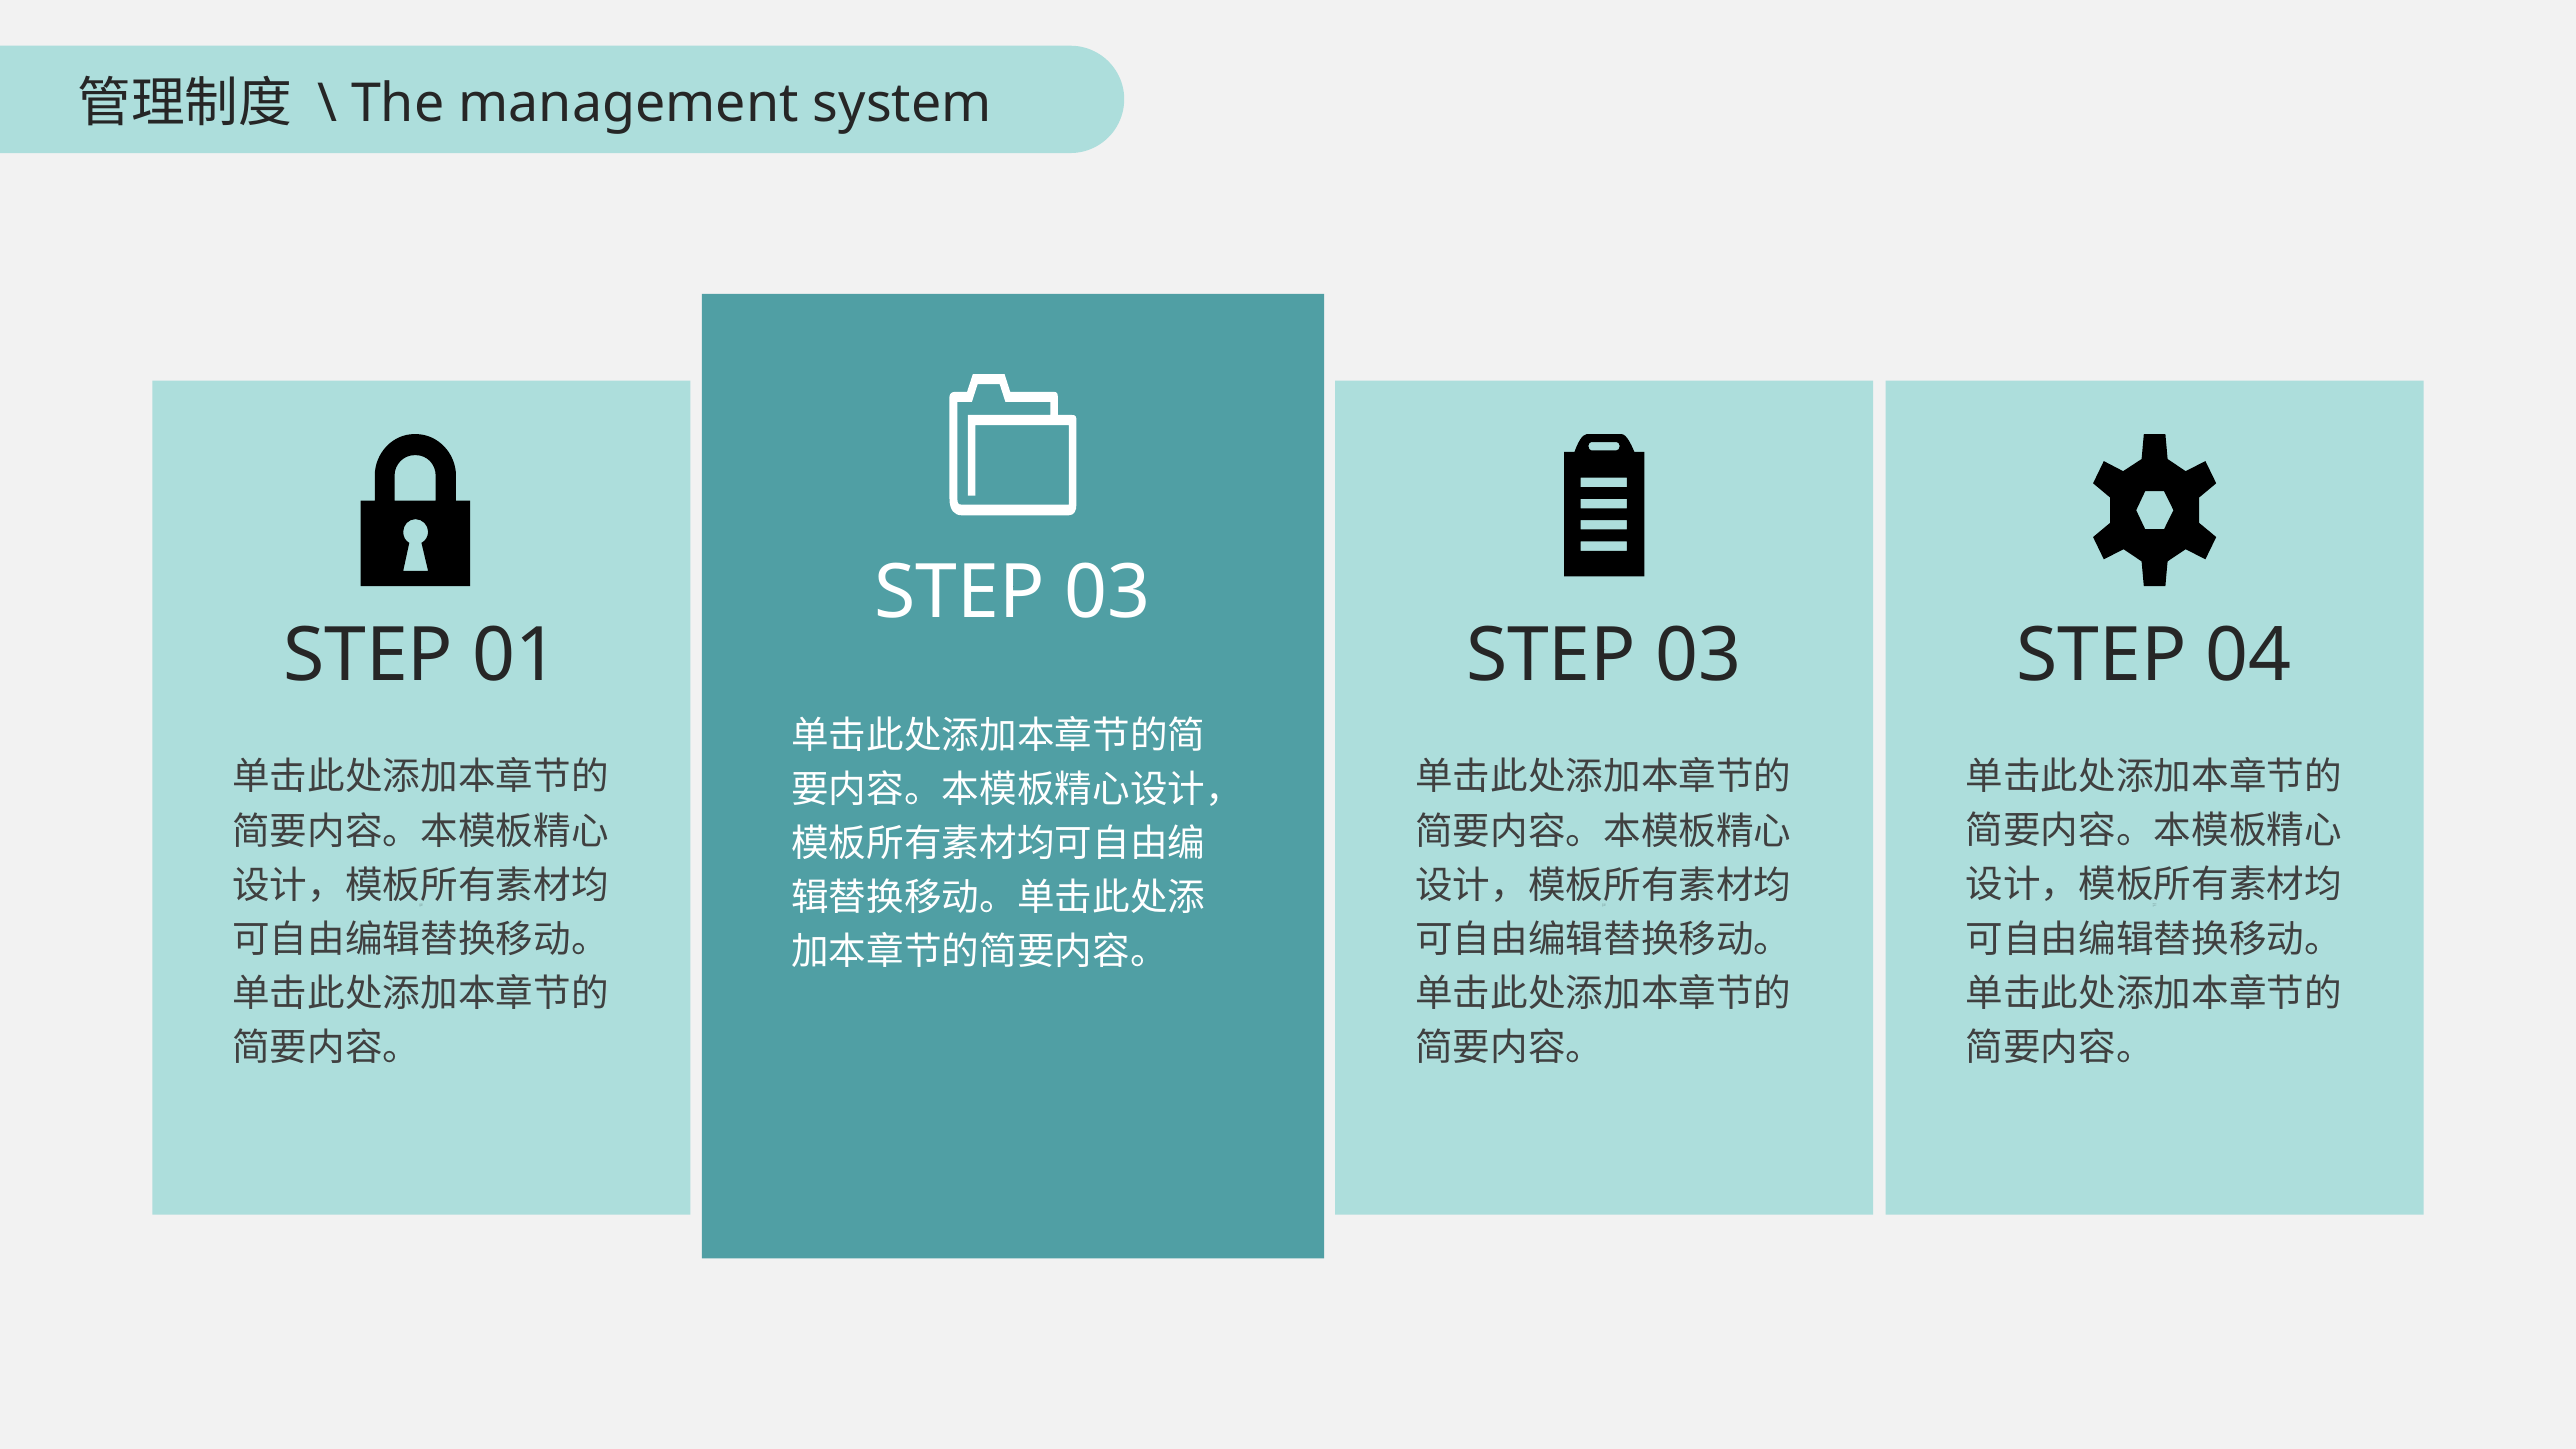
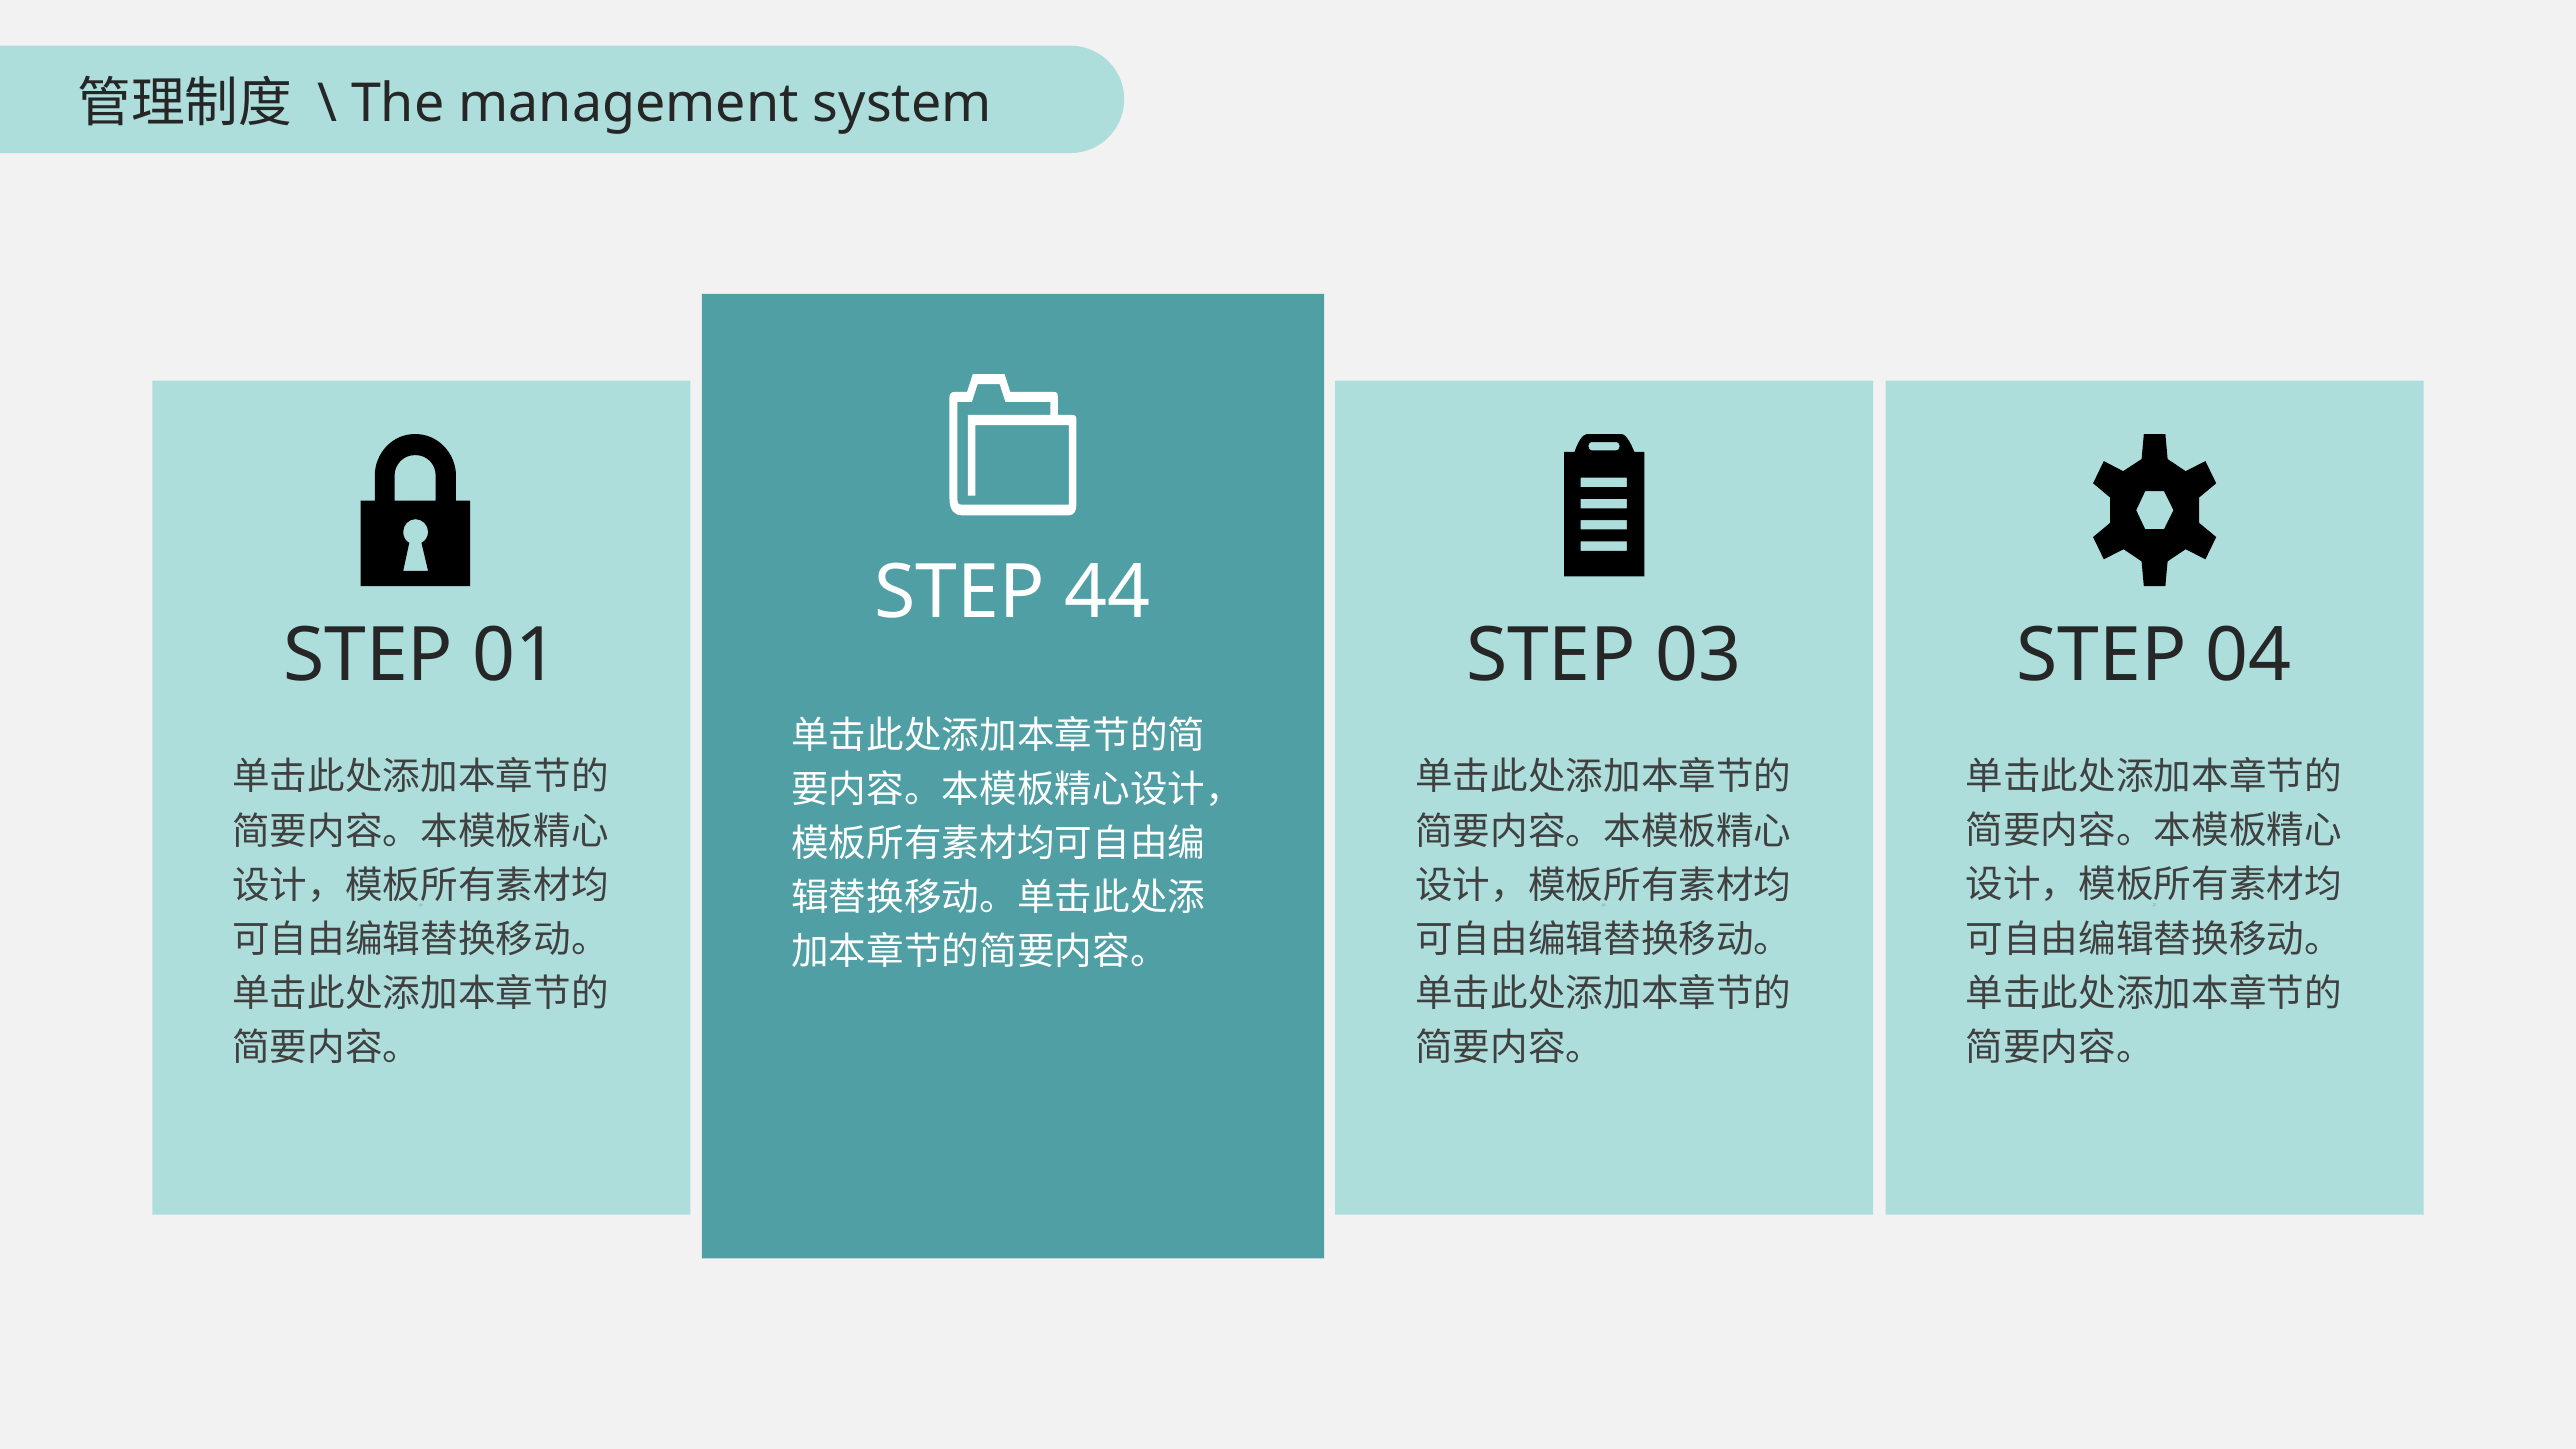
03: 03 -> 44 (1107, 593)
